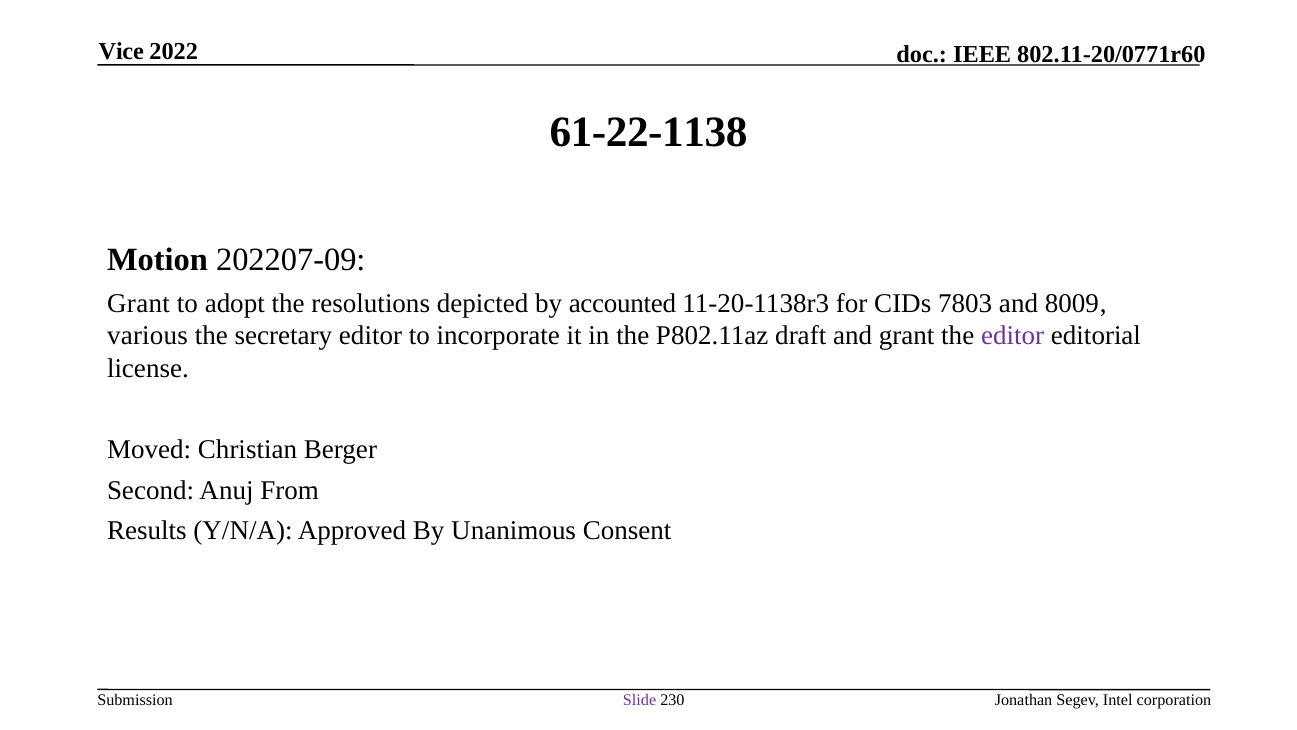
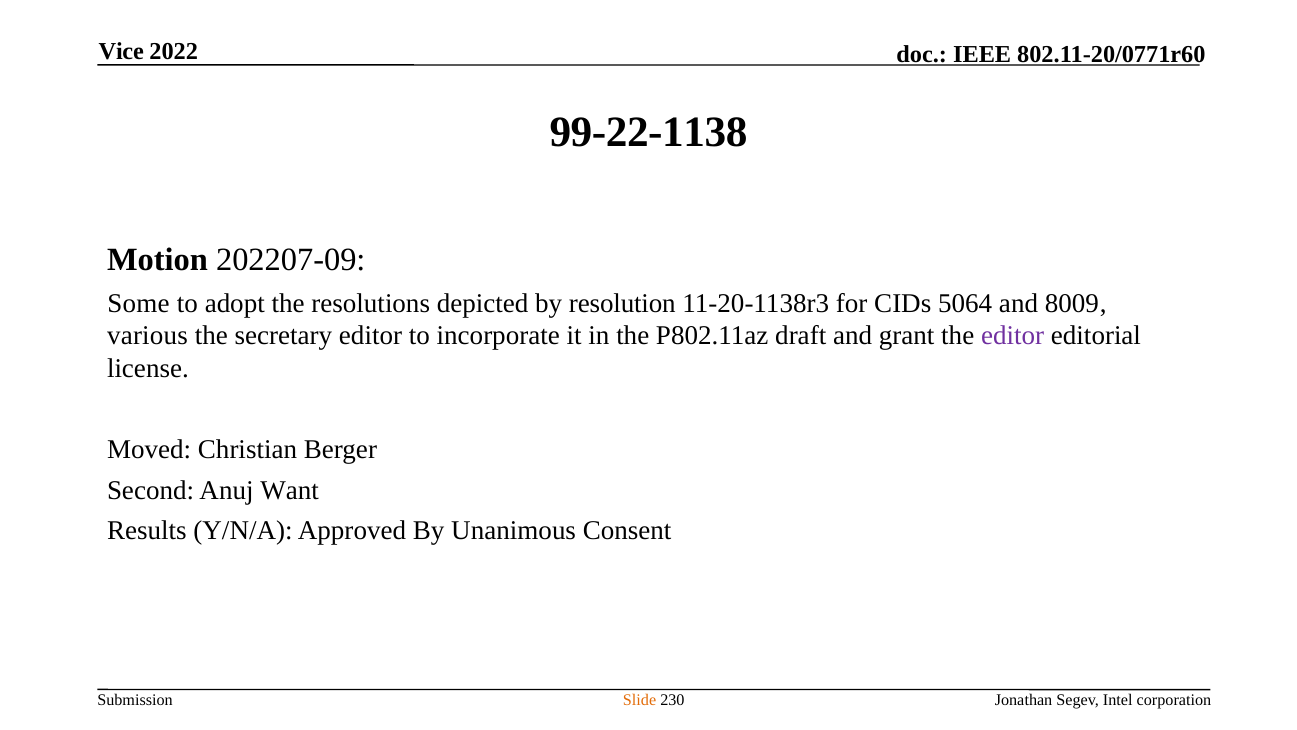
61-22-1138: 61-22-1138 -> 99-22-1138 (648, 133)
Grant: Grant -> Some (138, 303)
accounted: accounted -> resolution (622, 303)
7803: 7803 -> 5064 (965, 303)
From: From -> Want (290, 490)
Slide colour: purple -> orange (640, 700)
